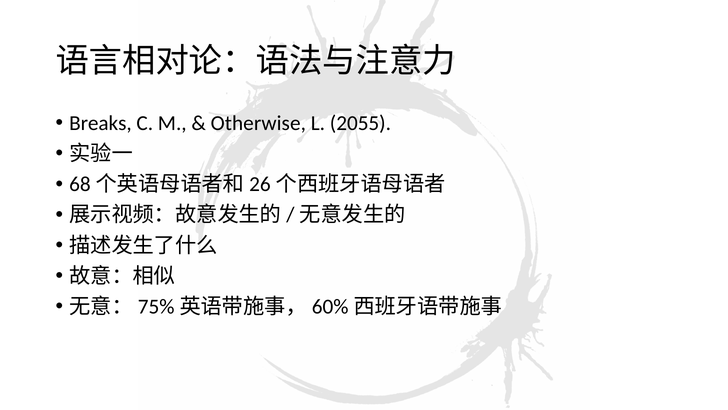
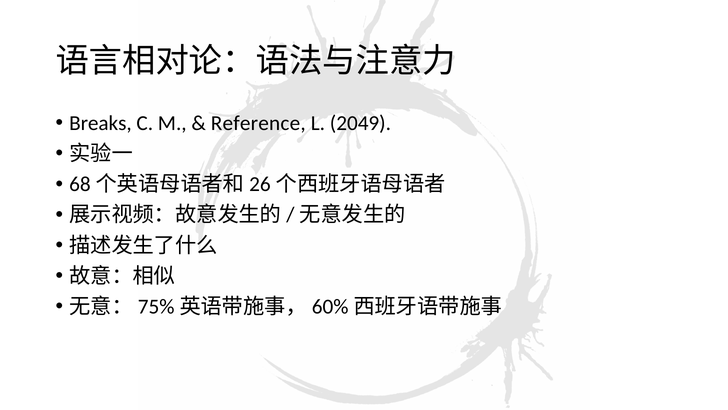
Otherwise: Otherwise -> Reference (258, 123)
2055: 2055 -> 2049 (360, 123)
